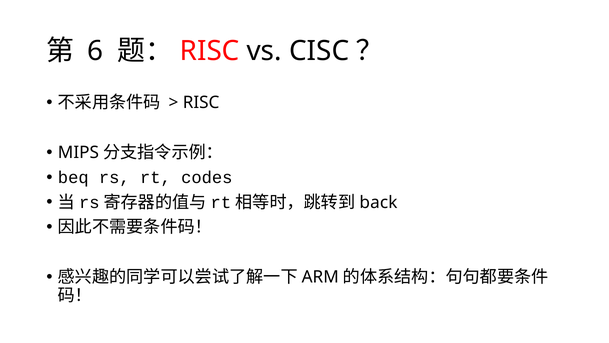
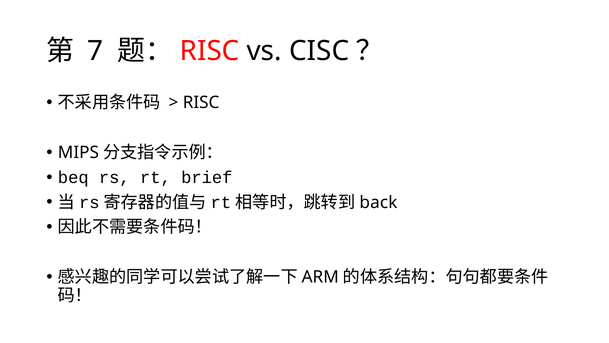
6: 6 -> 7 (95, 51)
codes: codes -> brief (207, 177)
